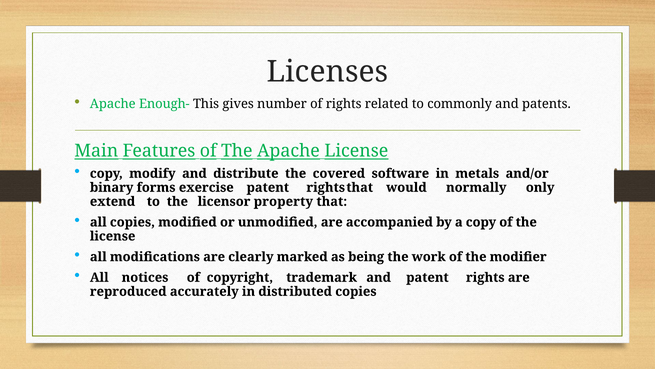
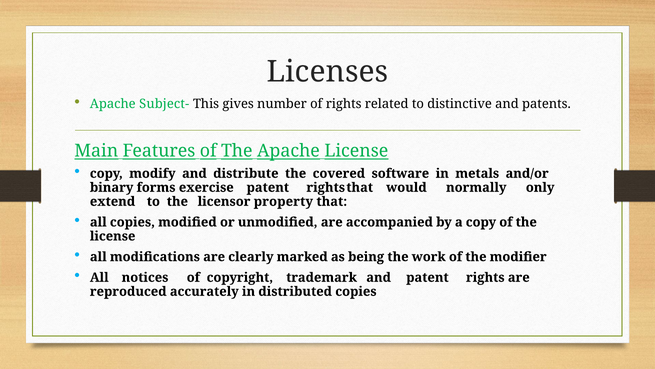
Enough-: Enough- -> Subject- (164, 104)
commonly: commonly -> distinctive (460, 104)
